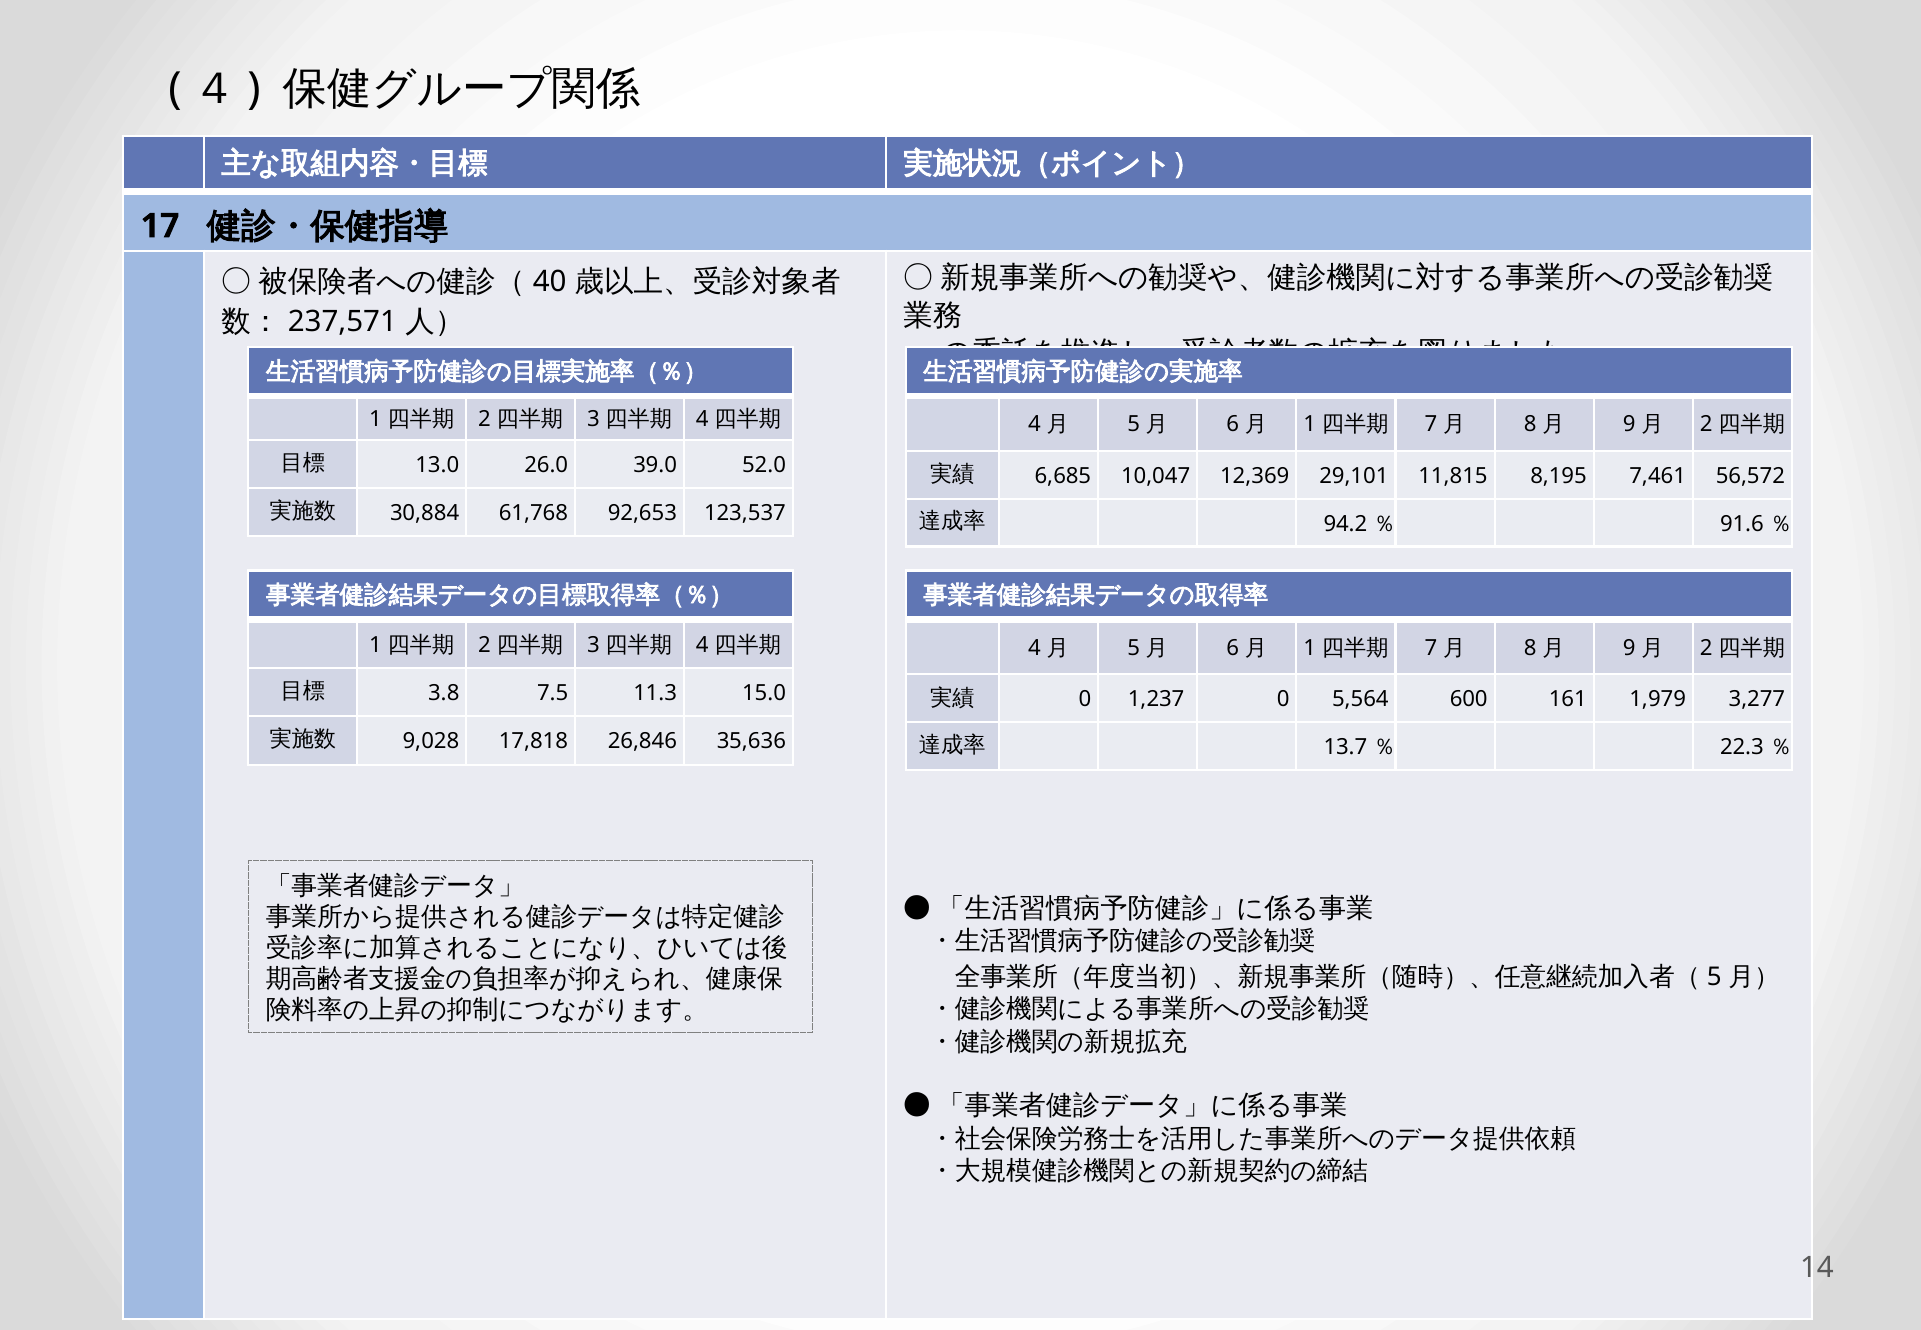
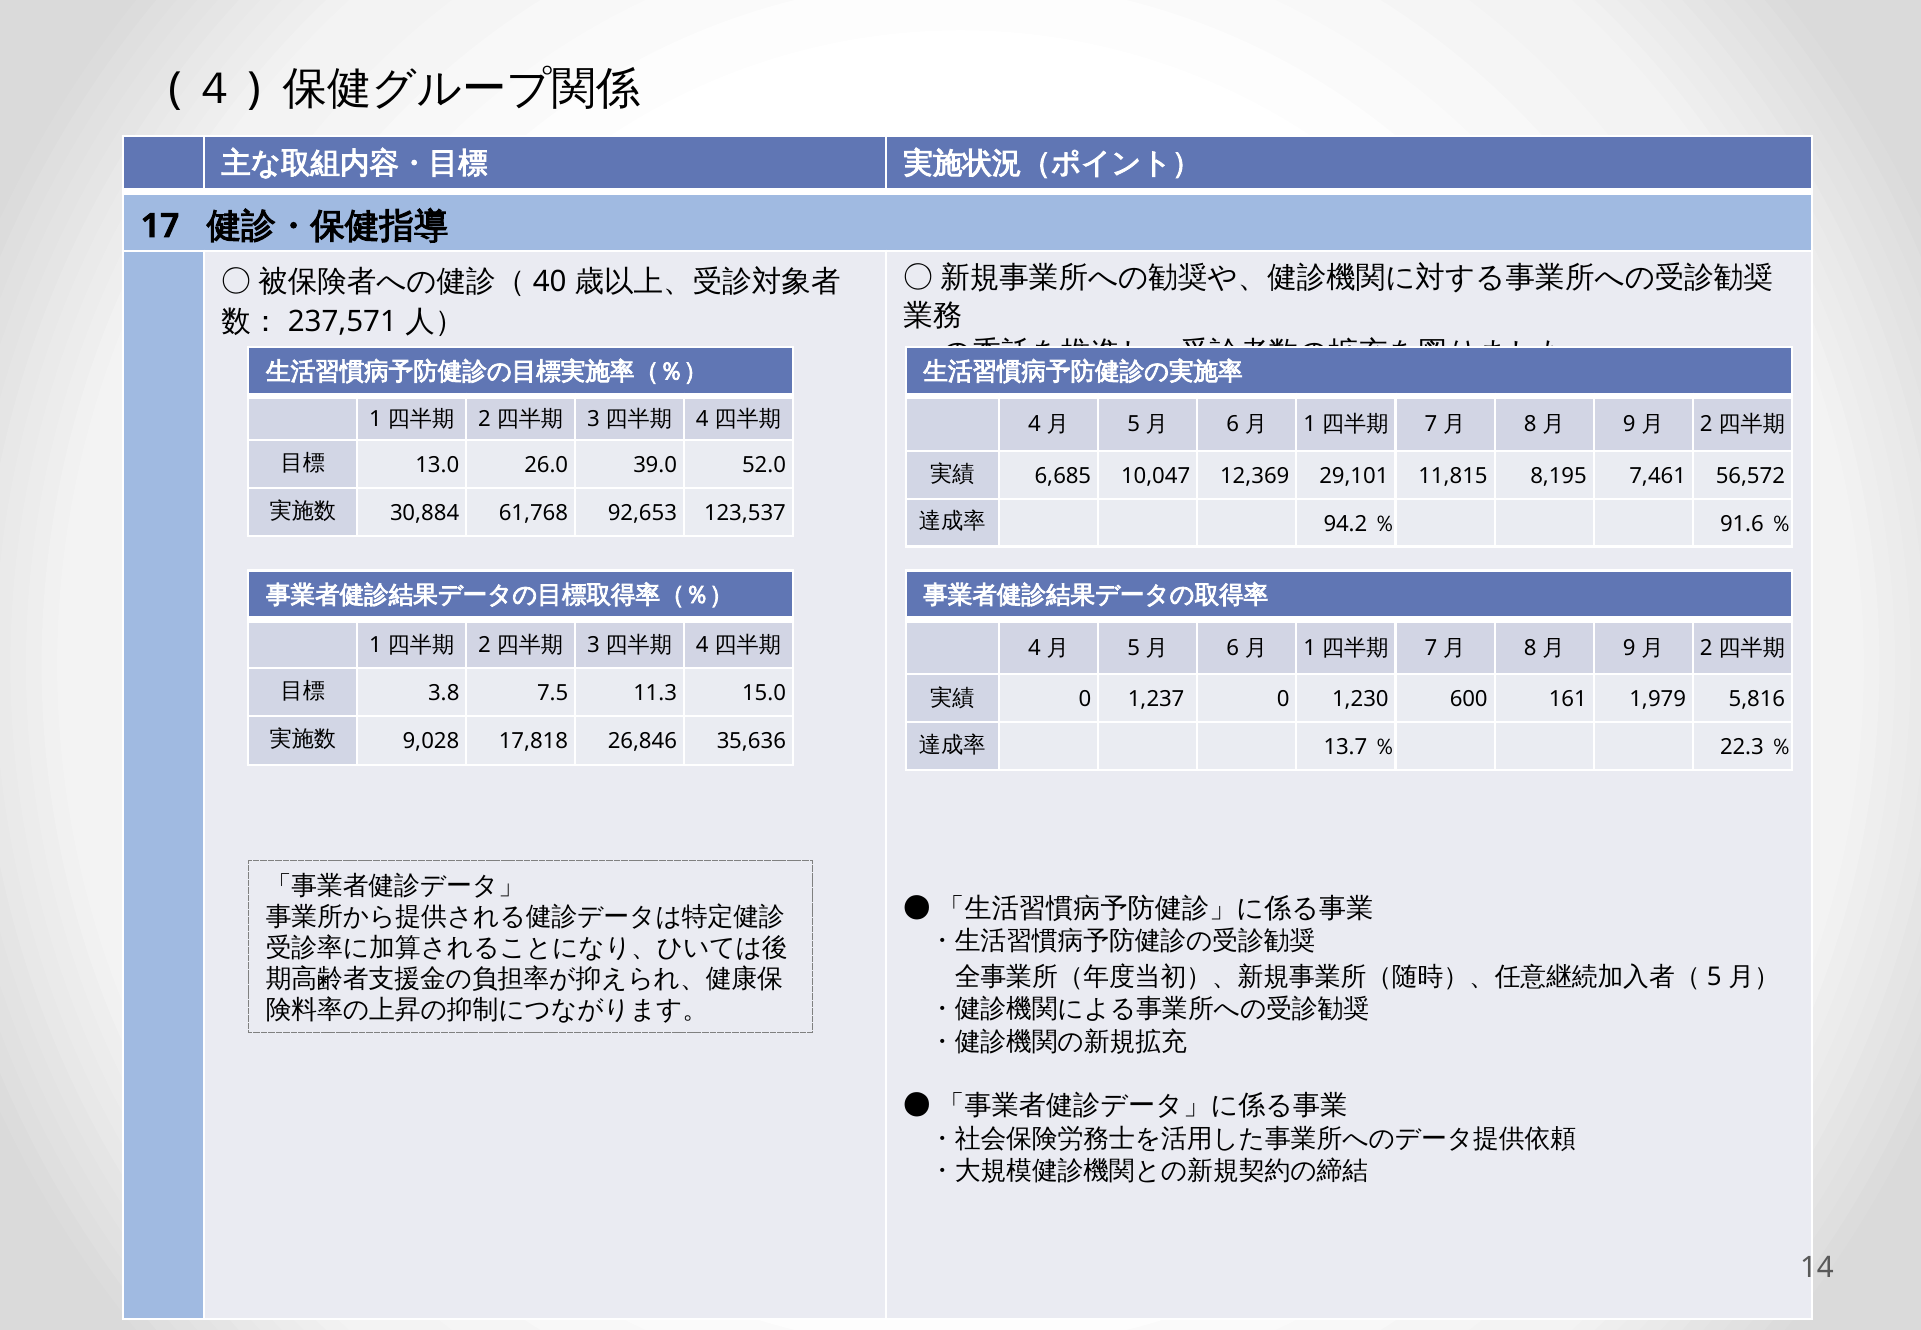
5,564: 5,564 -> 1,230 (1360, 699)
3,277: 3,277 -> 5,816 (1757, 699)
